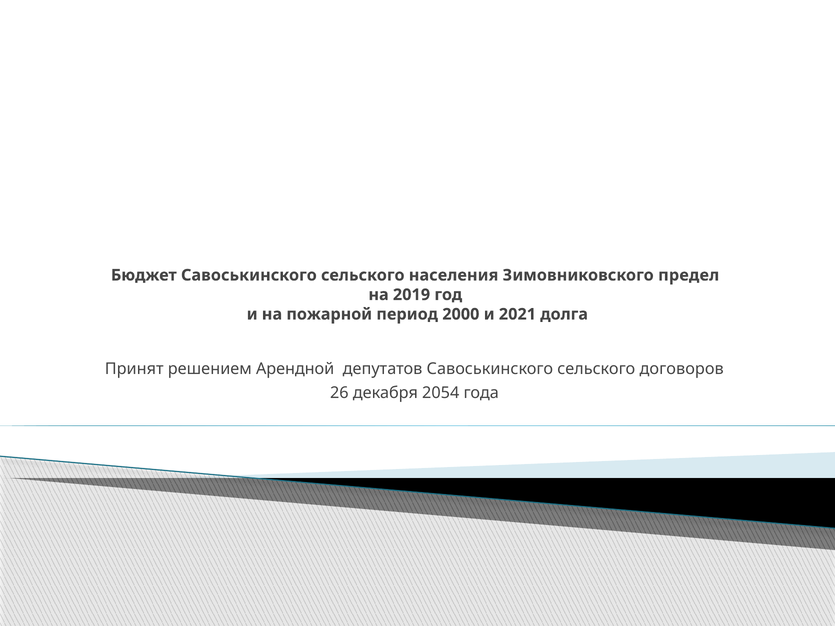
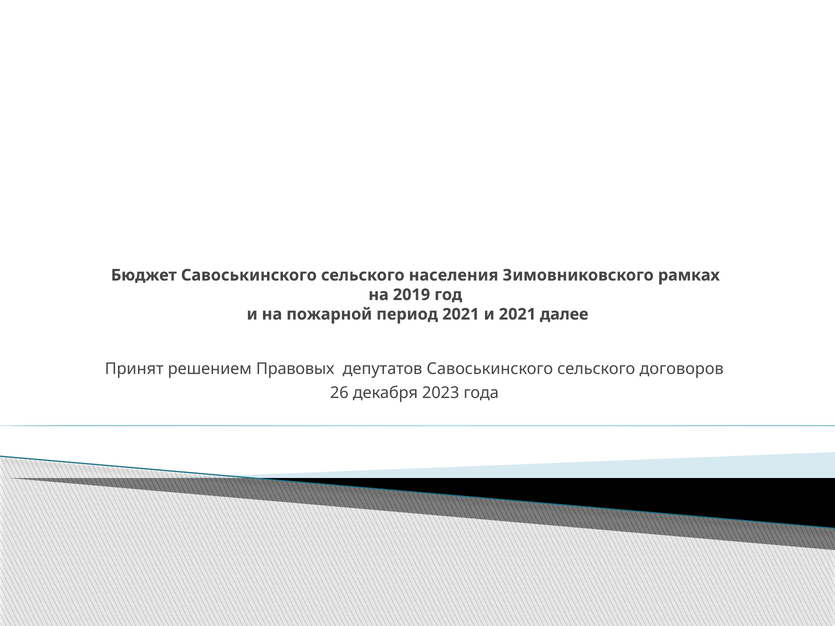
предел: предел -> рамках (689, 275)
период 2000: 2000 -> 2021 (461, 314)
долга: долга -> далее (564, 314)
Арендной: Арендной -> Правовых (295, 369)
2054: 2054 -> 2023 (441, 393)
